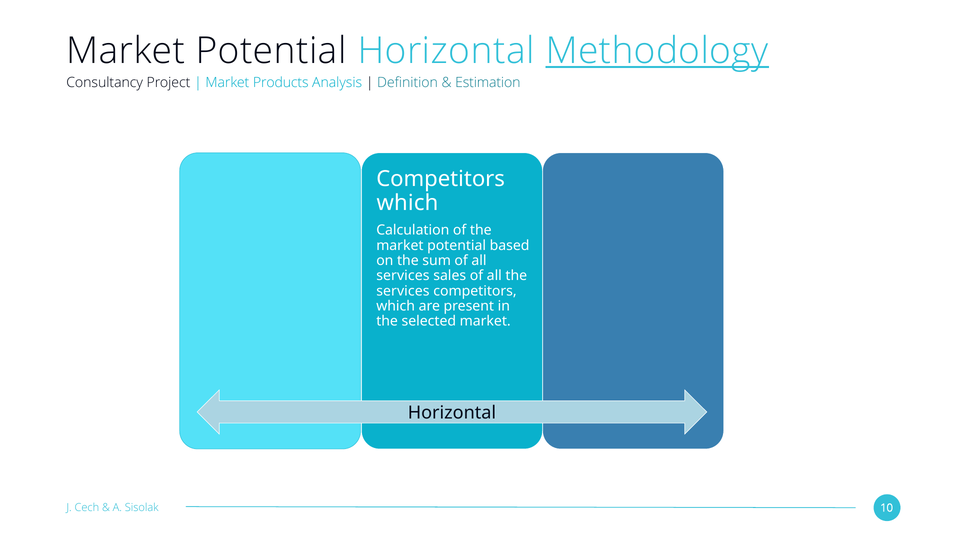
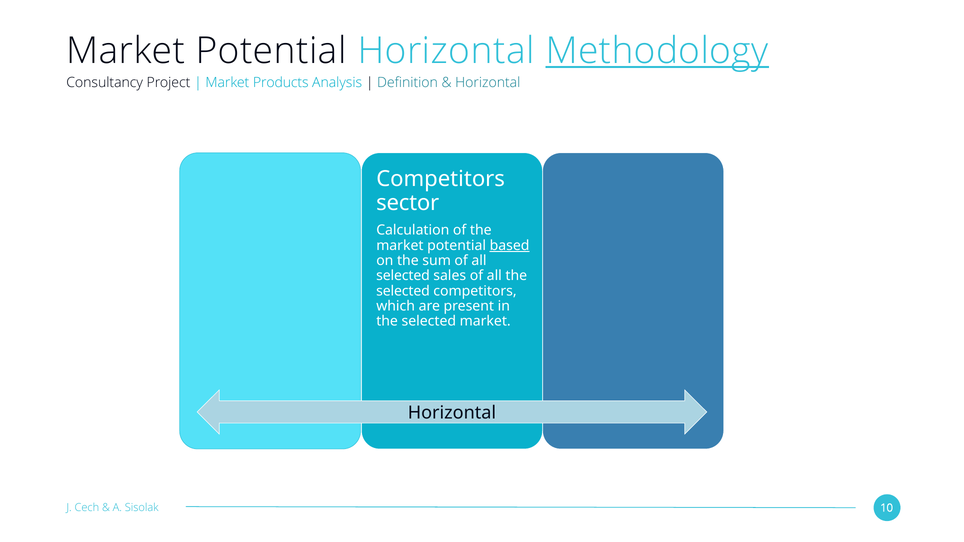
Estimation: Estimation -> Horizontal (488, 83)
which: which -> sector (408, 203)
based underline: none -> present (510, 245)
services: services -> selected (403, 276)
services: services -> selected (403, 291)
